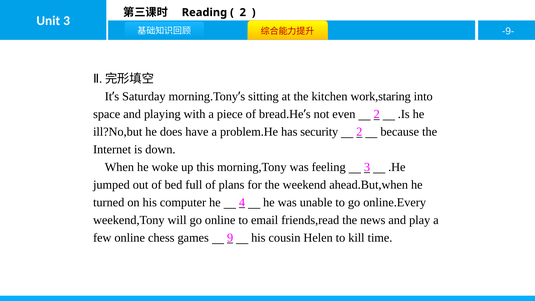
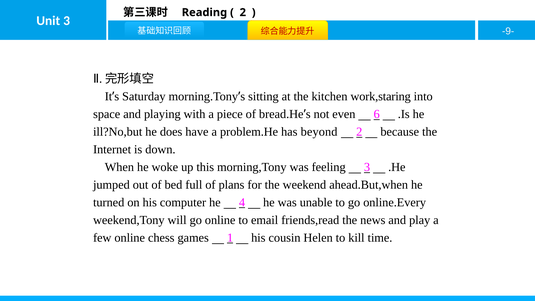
even 2: 2 -> 6 (377, 114)
security: security -> beyond (319, 132)
9: 9 -> 1 (230, 238)
